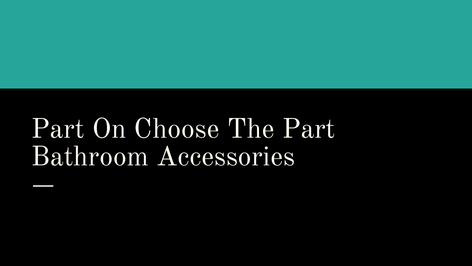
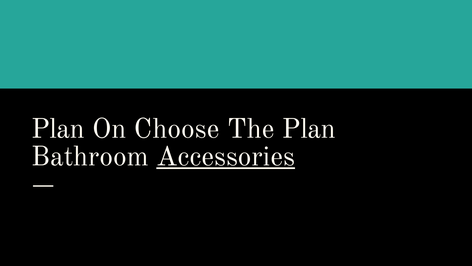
Part: Part -> Plan (58, 128)
The Part: Part -> Plan (309, 128)
Accessories underline: none -> present (226, 156)
